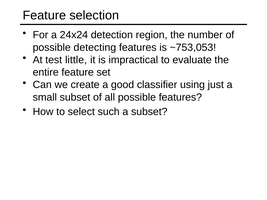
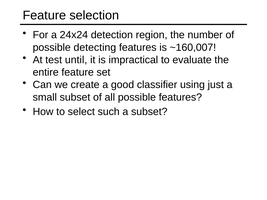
~753,053: ~753,053 -> ~160,007 (193, 47)
little: little -> until (76, 60)
